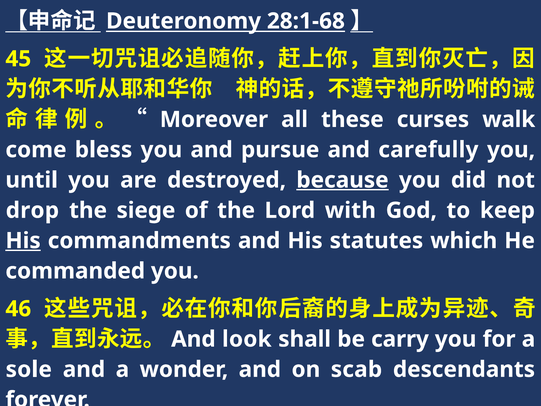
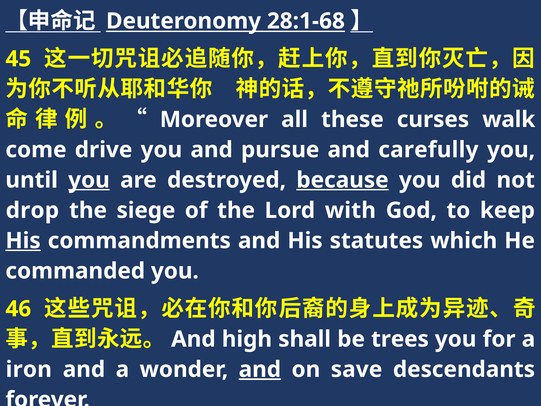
bless: bless -> drive (104, 150)
you underline: none -> present (89, 180)
look: look -> high (247, 339)
carry: carry -> trees (400, 339)
sole: sole -> iron (29, 369)
and underline: none -> present (260, 369)
scab: scab -> save (357, 369)
